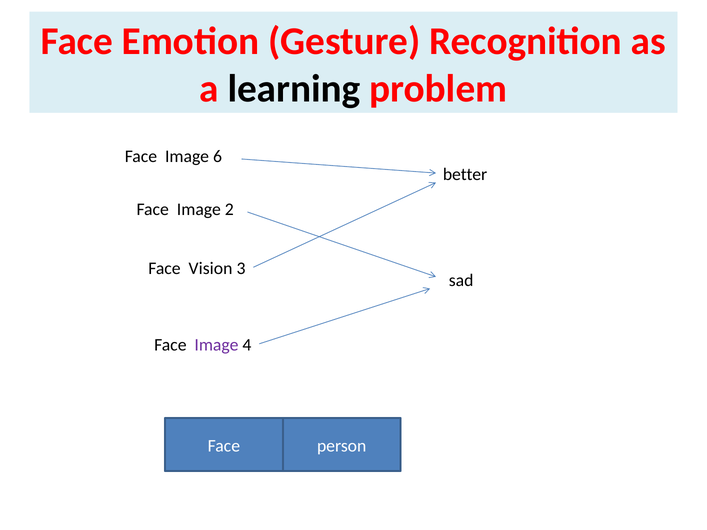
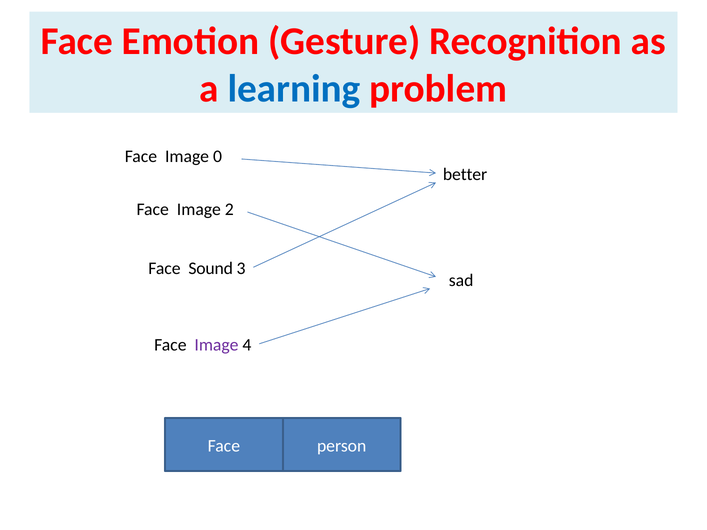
learning colour: black -> blue (294, 89)
6: 6 -> 0 (217, 157)
Vision: Vision -> Sound (211, 269)
